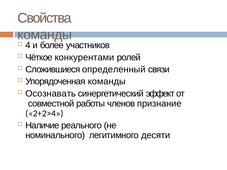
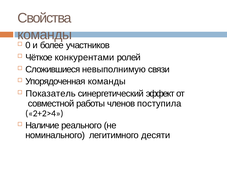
4: 4 -> 0 (28, 45)
определенный: определенный -> невыполнимую (114, 69)
Осознавать: Осознавать -> Показатель (51, 94)
признание: признание -> поступила (159, 104)
